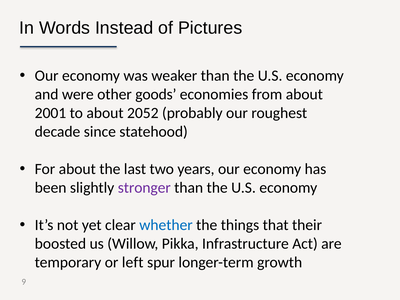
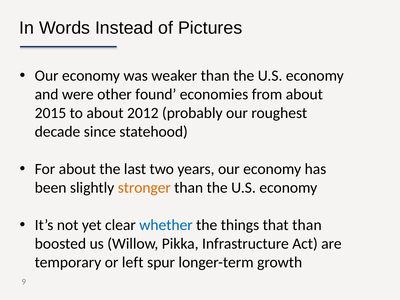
goods: goods -> found (156, 94)
2001: 2001 -> 2015 (50, 113)
2052: 2052 -> 2012 (143, 113)
stronger colour: purple -> orange (144, 188)
that their: their -> than (307, 225)
